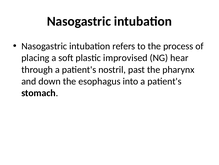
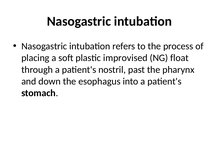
hear: hear -> float (179, 58)
